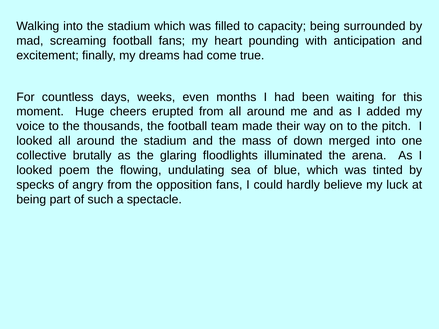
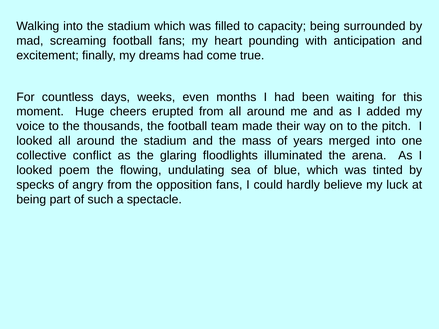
down: down -> years (308, 141)
brutally: brutally -> conflict (92, 156)
